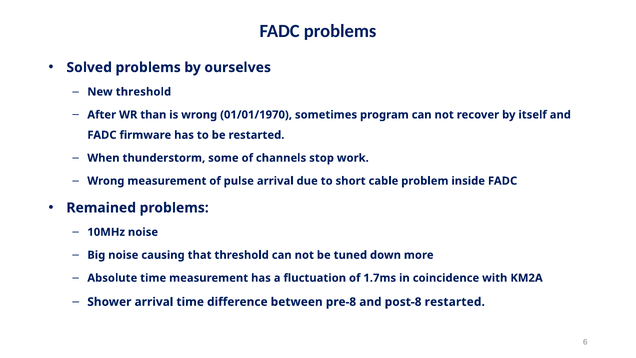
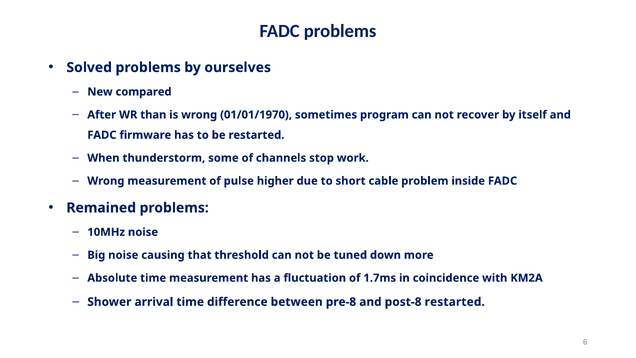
New threshold: threshold -> compared (144, 92)
pulse arrival: arrival -> higher (275, 181)
